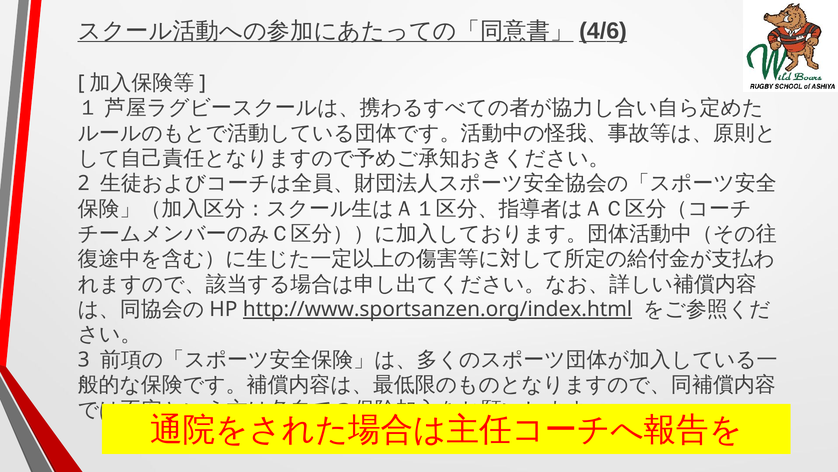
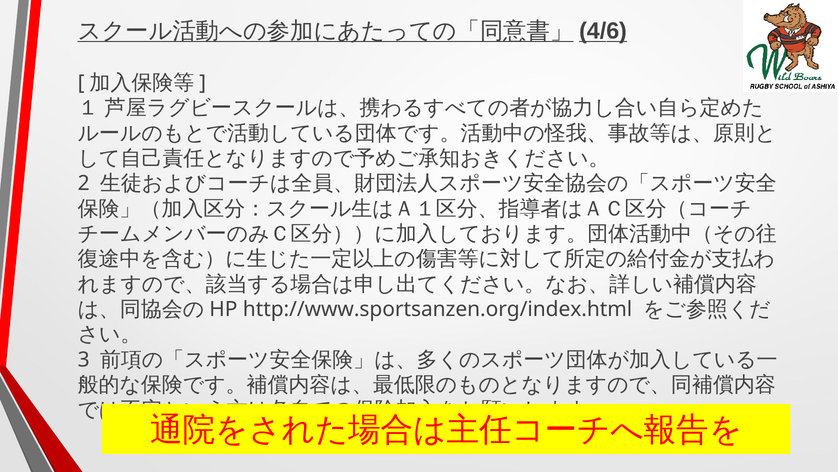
http://www.sportsanzen.org/index.html underline: present -> none (438, 309)
